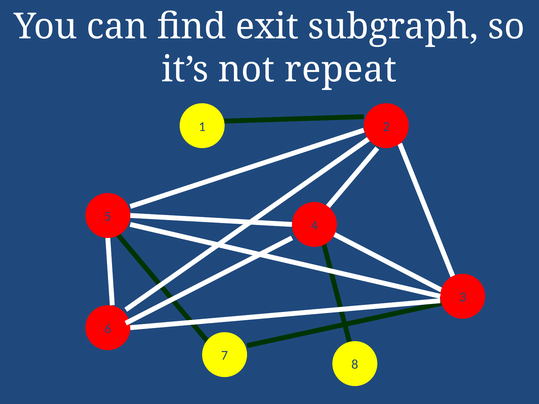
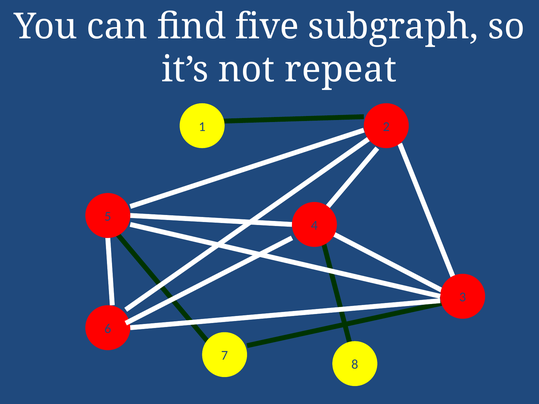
exit: exit -> five (267, 27)
